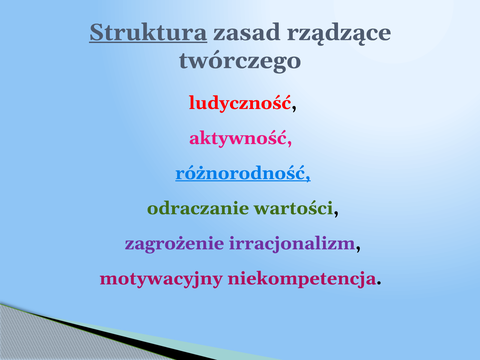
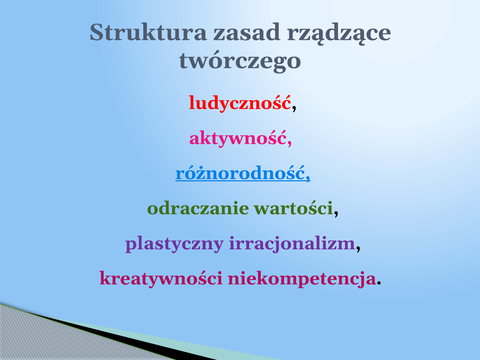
Struktura underline: present -> none (148, 32)
zagrożenie: zagrożenie -> plastyczny (174, 243)
motywacyjny: motywacyjny -> kreatywności (161, 278)
